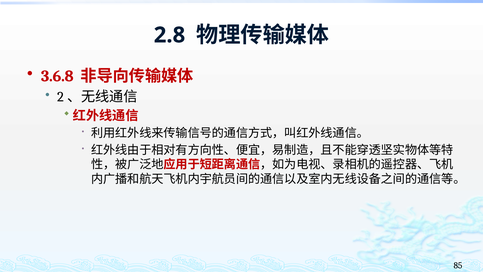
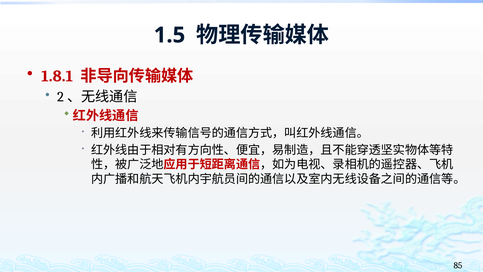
2.8: 2.8 -> 1.5 (169, 35)
3.6.8: 3.6.8 -> 1.8.1 (57, 76)
